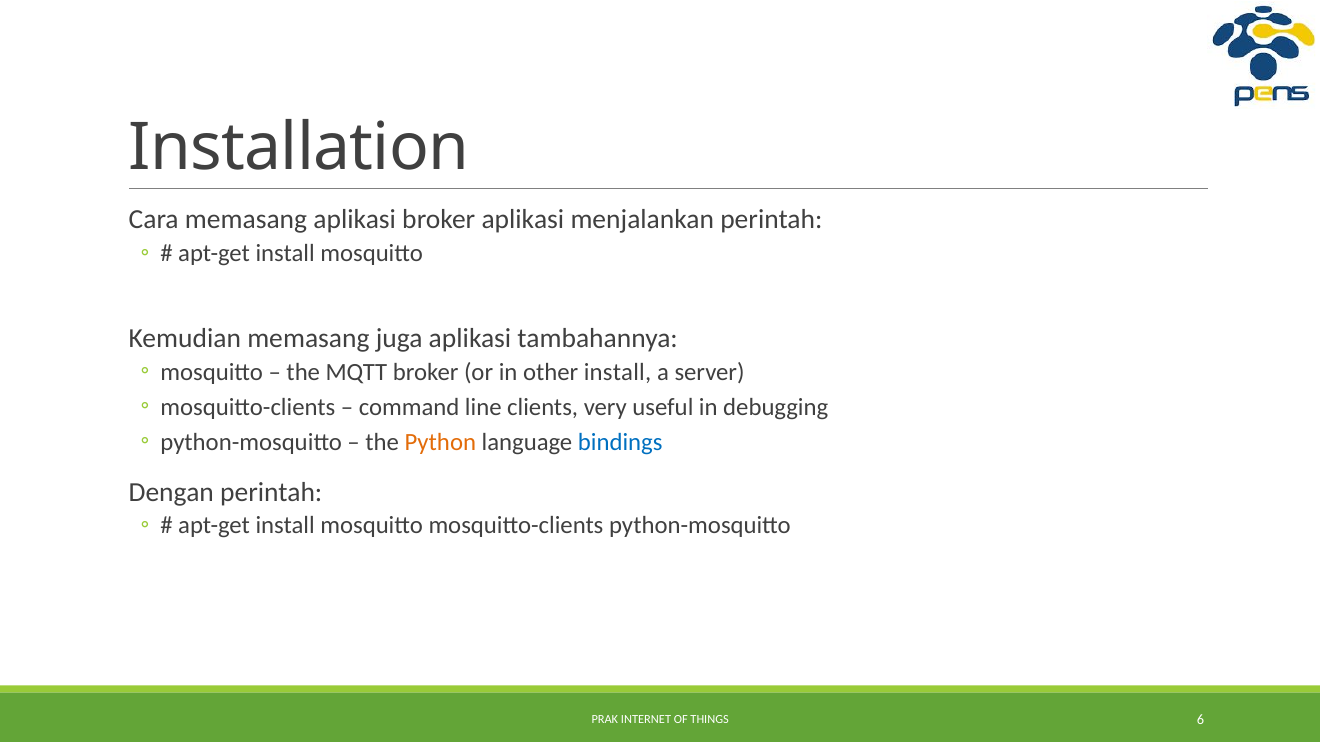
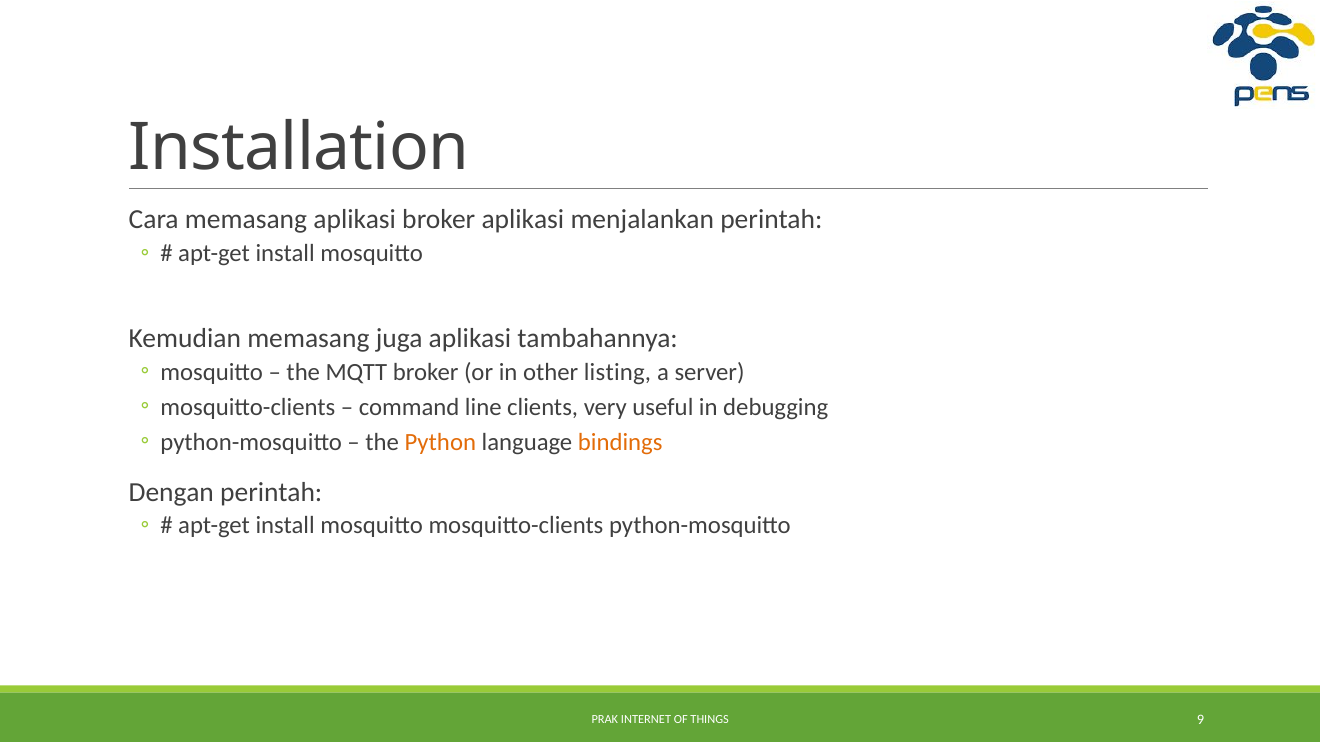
other install: install -> listing (618, 372)
bindings colour: blue -> orange (620, 442)
6: 6 -> 9 (1200, 720)
